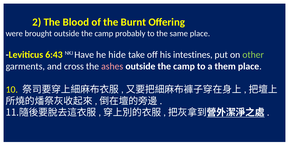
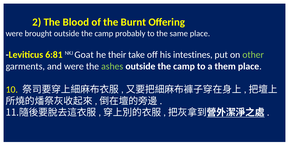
6:43: 6:43 -> 6:81 (54, 55)
Have: Have -> Goat (84, 55)
hide: hide -> their (117, 55)
and cross: cross -> were (74, 66)
ashes colour: pink -> light green (112, 66)
